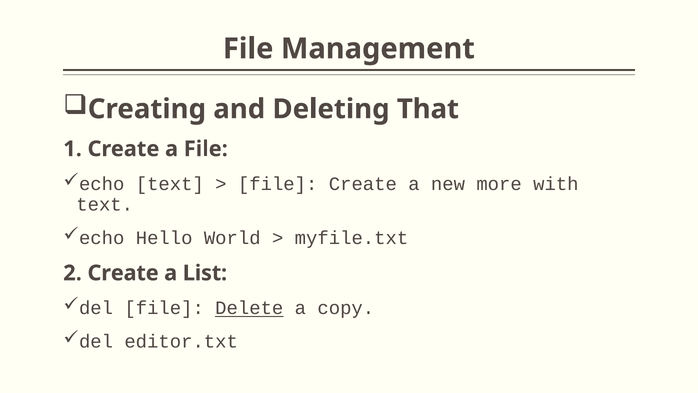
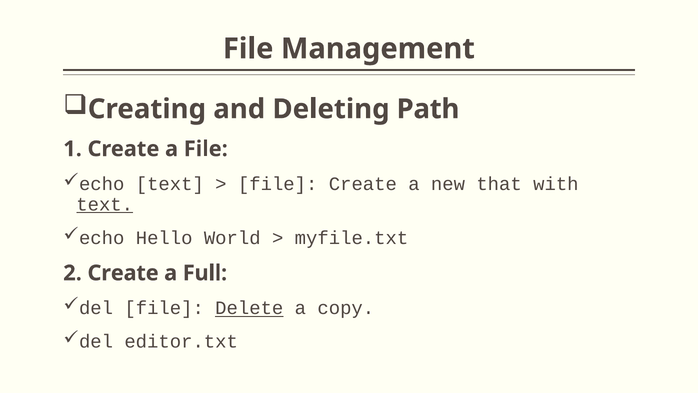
That: That -> Path (428, 109)
more: more -> that (499, 184)
text underline: none -> present (105, 204)
List: List -> Full (205, 273)
